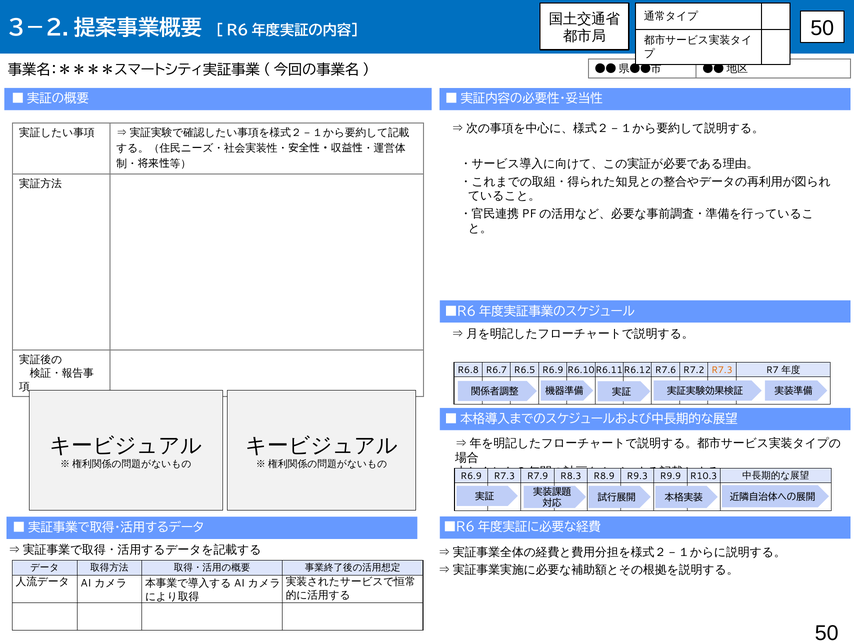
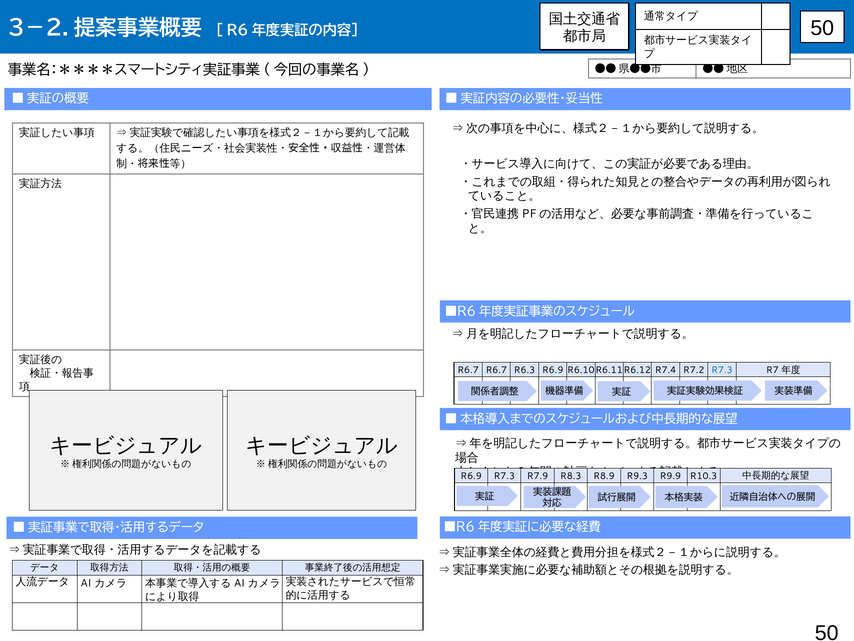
R6.8: R6.8 -> R6.7 (468, 370)
R6.5: R6.5 -> R6.3 (525, 370)
R7.6: R7.6 -> R7.4 (666, 370)
R7.3 colour: orange -> blue (722, 370)
